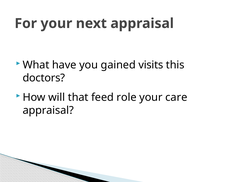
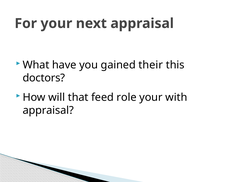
visits: visits -> their (151, 65)
care: care -> with (176, 97)
